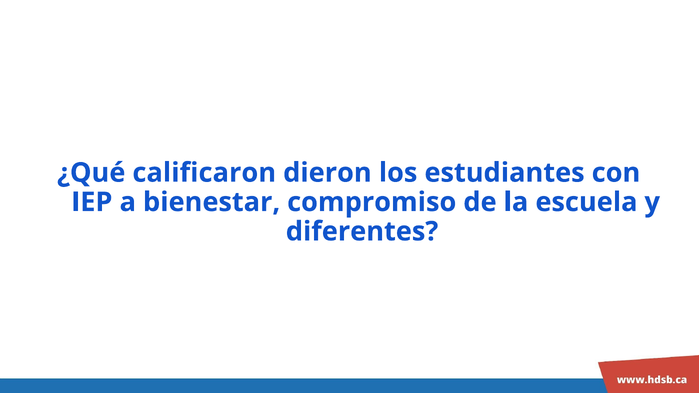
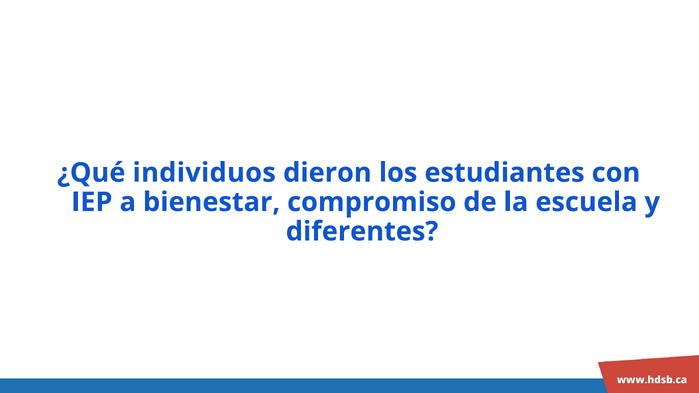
calificaron: calificaron -> individuos (204, 173)
